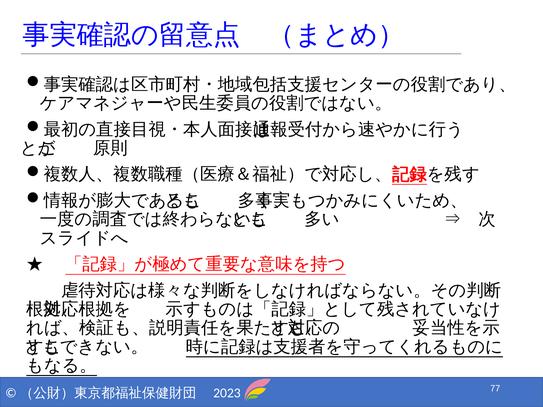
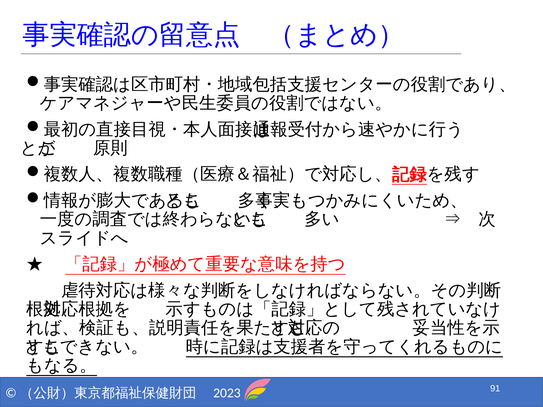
77: 77 -> 91 (495, 389)
